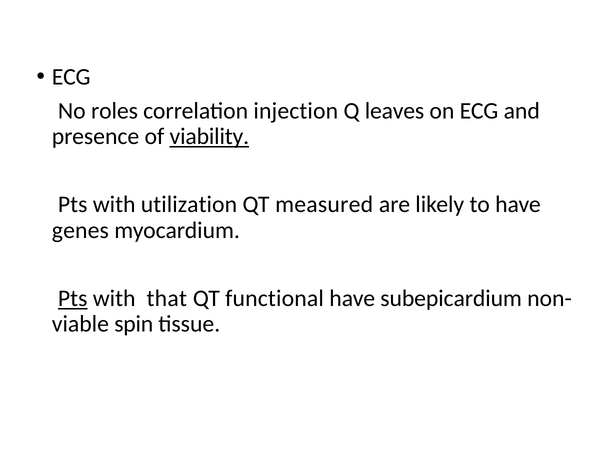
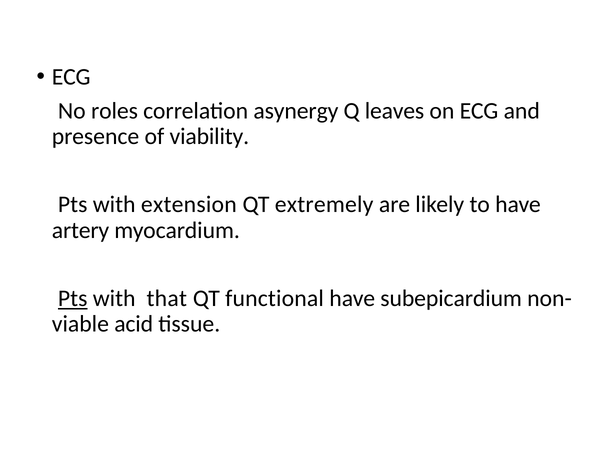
injection: injection -> asynergy (296, 111)
viability underline: present -> none (209, 136)
utilization: utilization -> extension (189, 204)
measured: measured -> extremely (324, 204)
genes: genes -> artery (81, 230)
spin: spin -> acid (134, 324)
